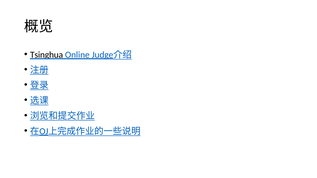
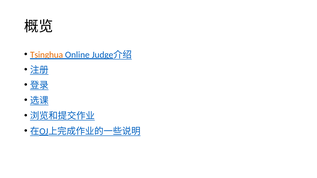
Tsinghua colour: black -> orange (47, 55)
